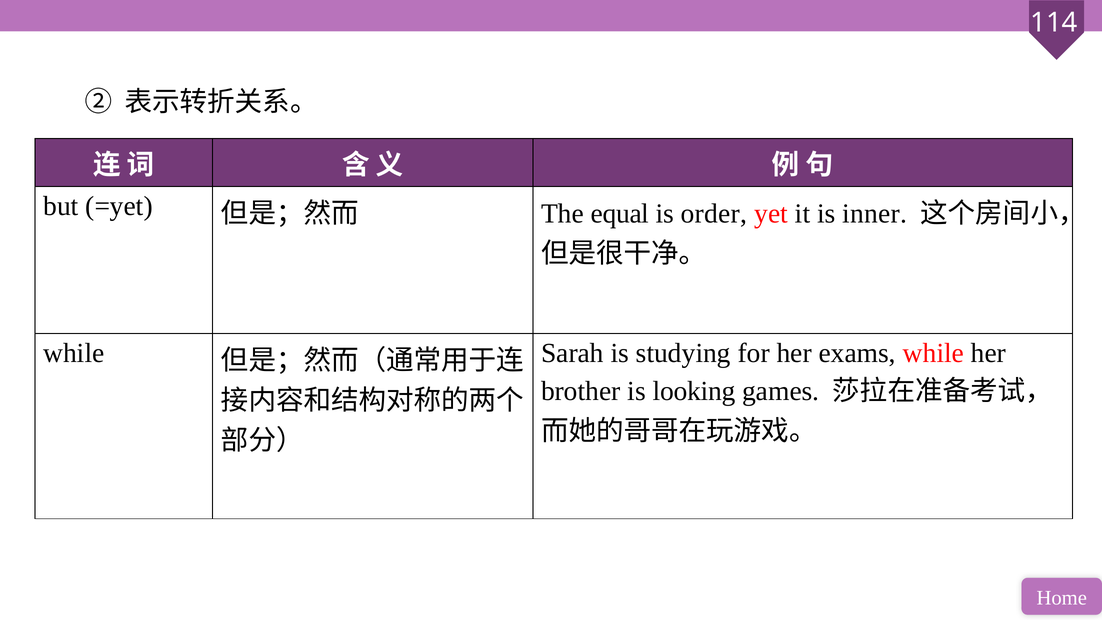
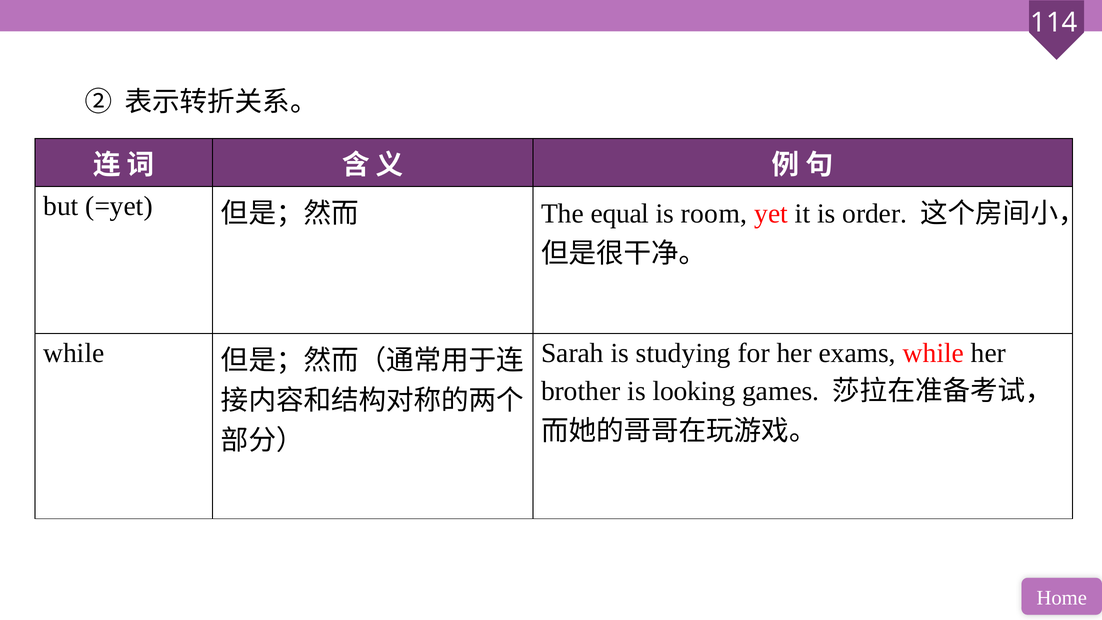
order: order -> room (714, 214)
inner: inner -> order (875, 214)
